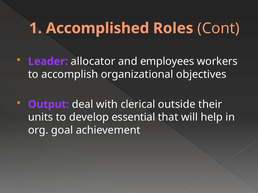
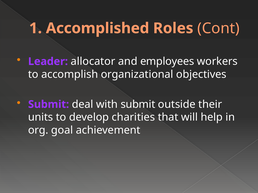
Output: Output -> Submit (49, 105)
with clerical: clerical -> submit (138, 105)
essential: essential -> charities (133, 118)
